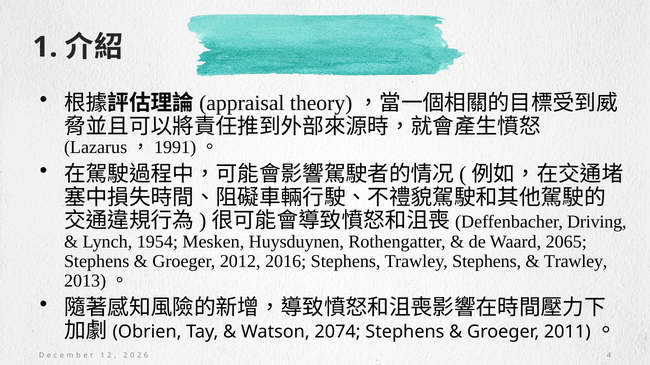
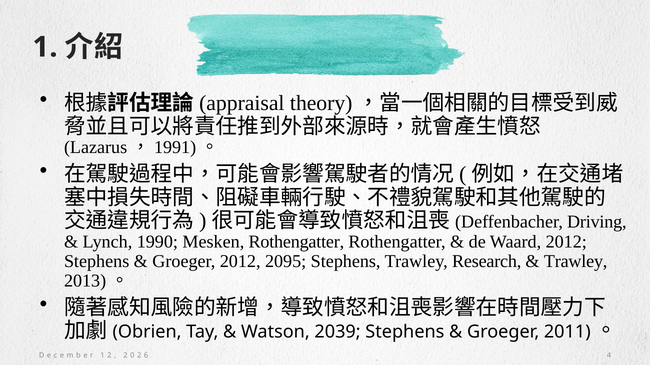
1954: 1954 -> 1990 (157, 242)
Mesken Huysduynen: Huysduynen -> Rothengatter (296, 242)
Waard 2065: 2065 -> 2012 (566, 242)
2016: 2016 -> 2095 (286, 262)
Trawley Stephens: Stephens -> Research (487, 262)
2074: 2074 -> 2039 (338, 333)
